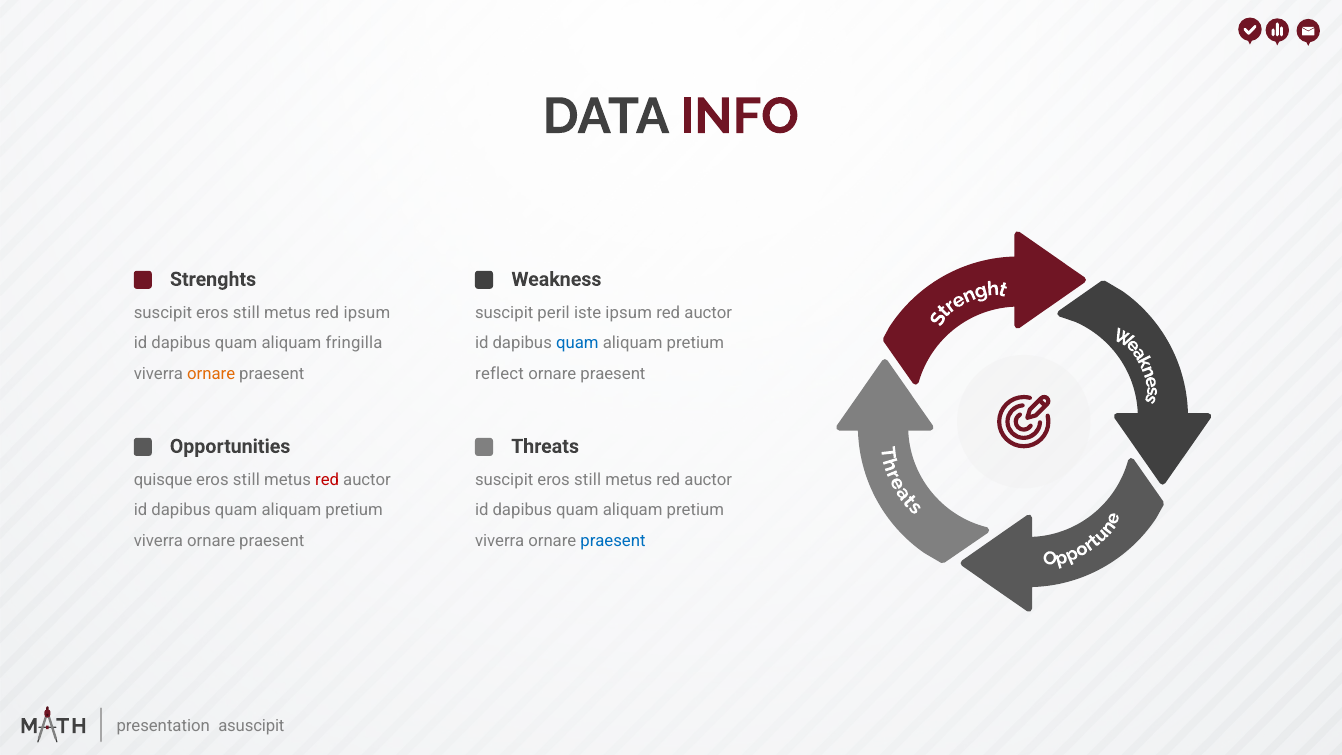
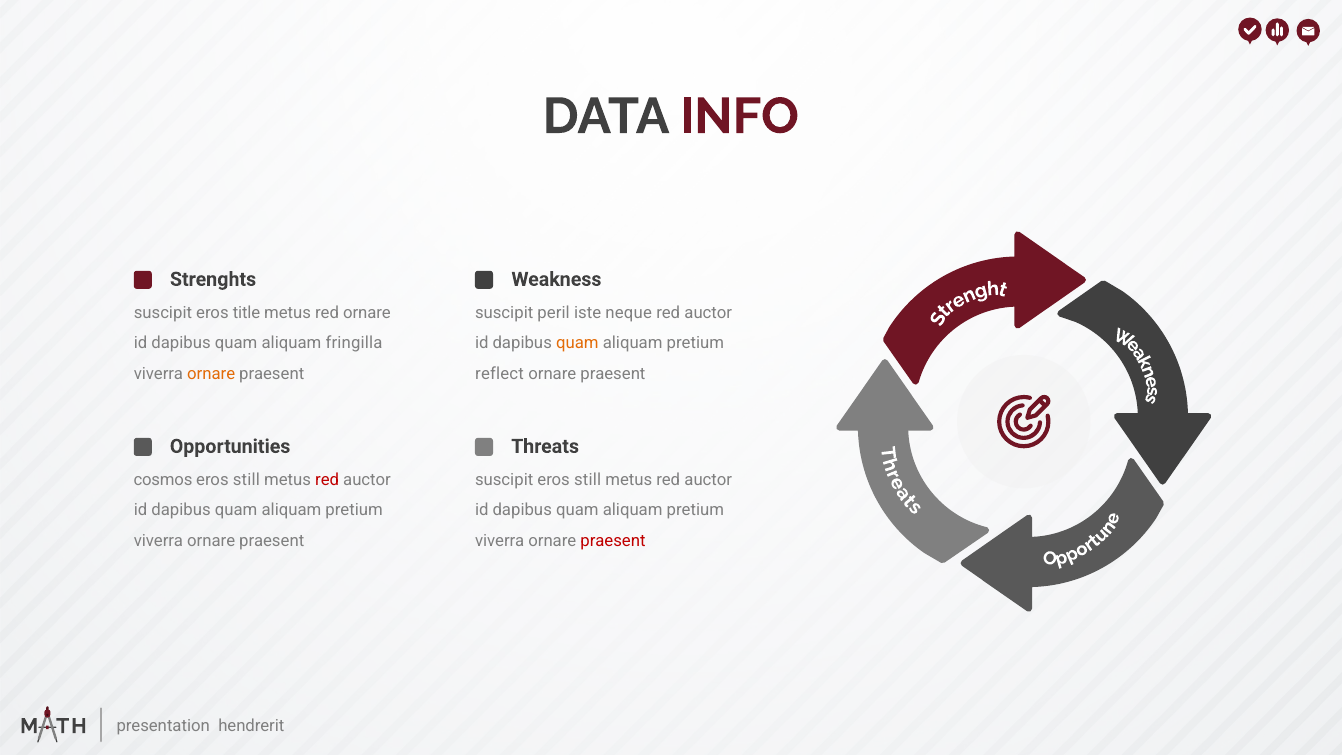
still: still -> title (247, 313)
red ipsum: ipsum -> ornare (367, 313)
iste ipsum: ipsum -> neque (629, 313)
quam colour: blue -> orange (577, 343)
quisque: quisque -> cosmos (163, 480)
praesent colour: blue -> red (613, 540)
asuscipit: asuscipit -> hendrerit (251, 726)
